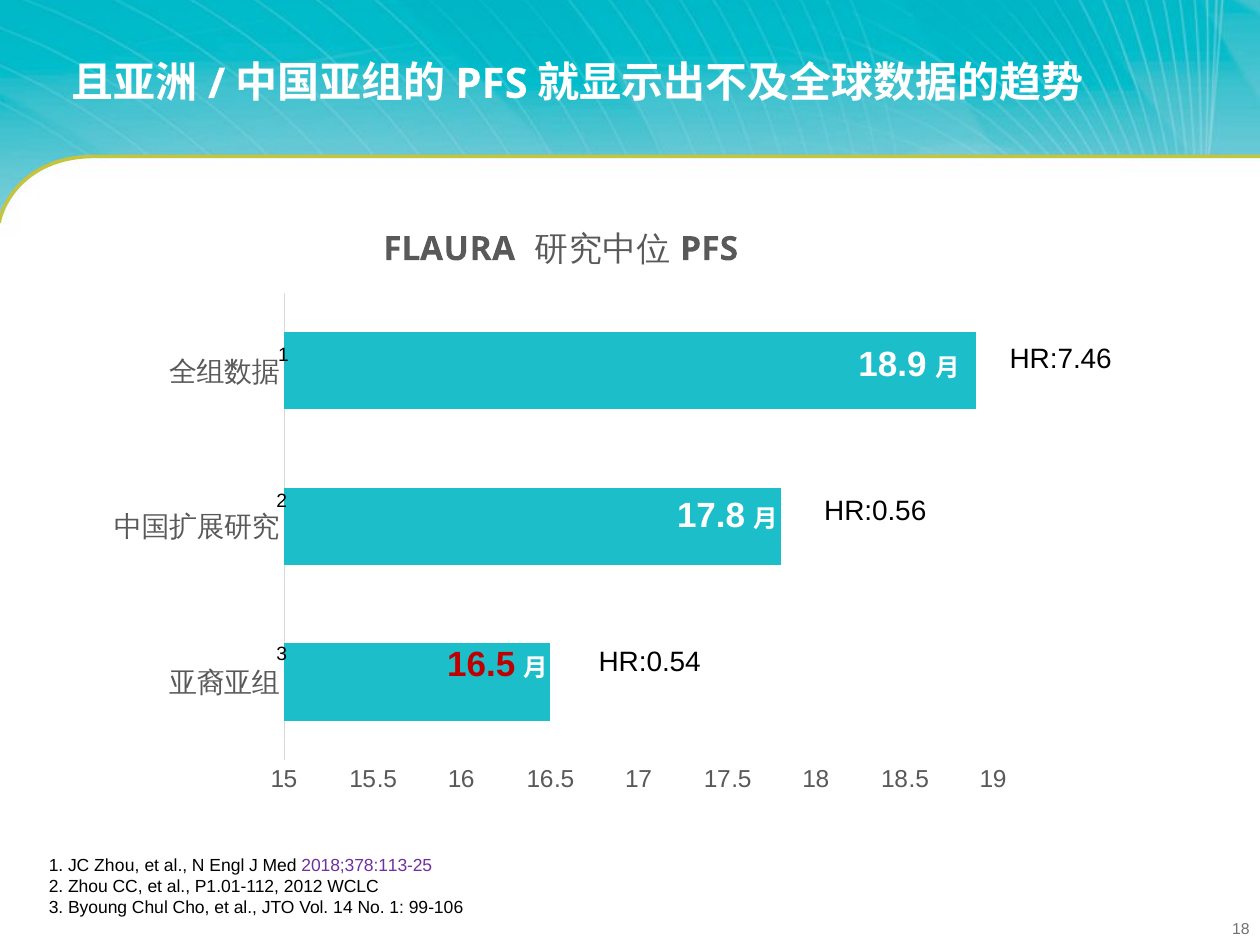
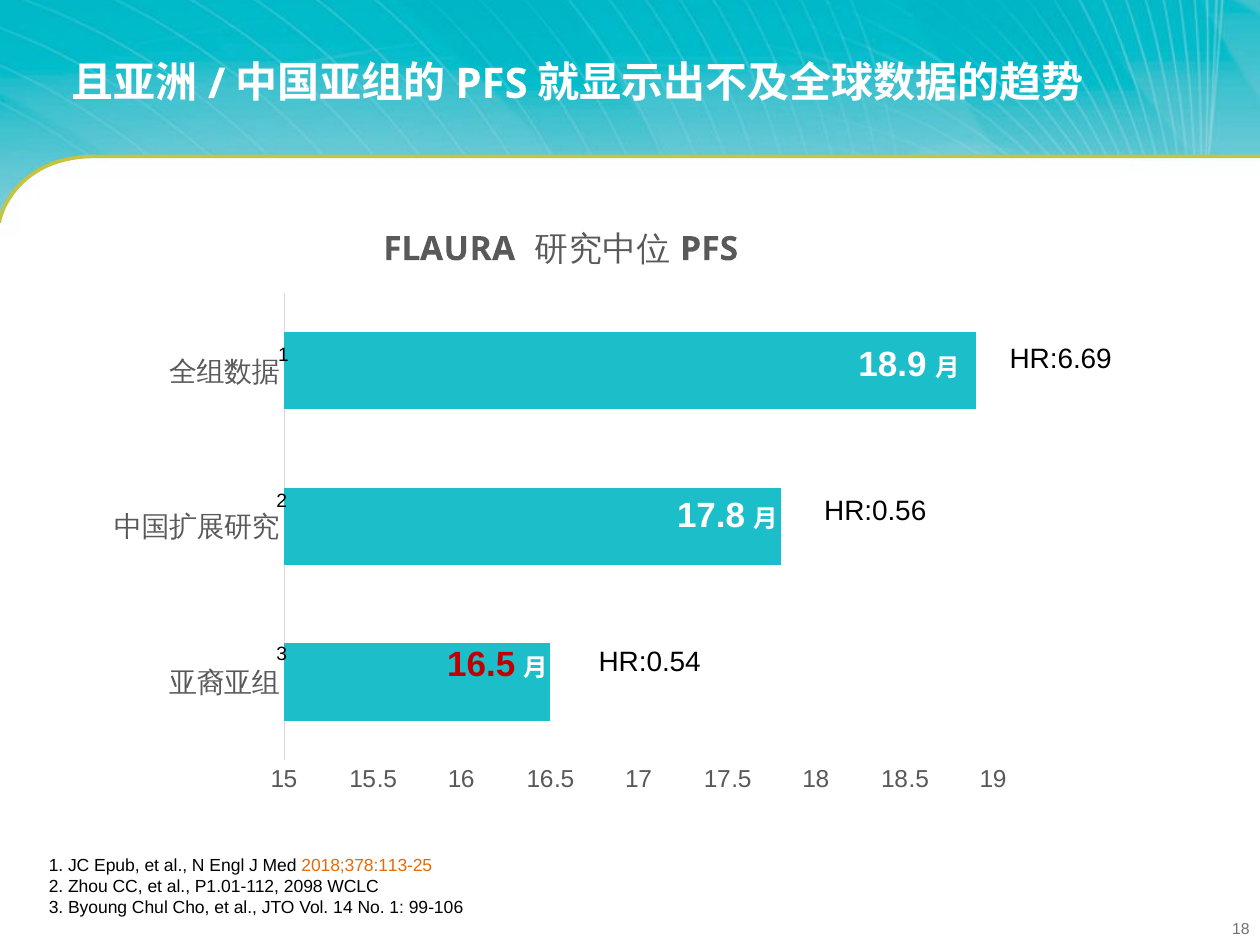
HR:7.46: HR:7.46 -> HR:6.69 (1061, 360)
JC Zhou: Zhou -> Epub (117, 866)
2018;378:113-25 colour: purple -> orange (367, 866)
2012: 2012 -> 2098 (303, 887)
